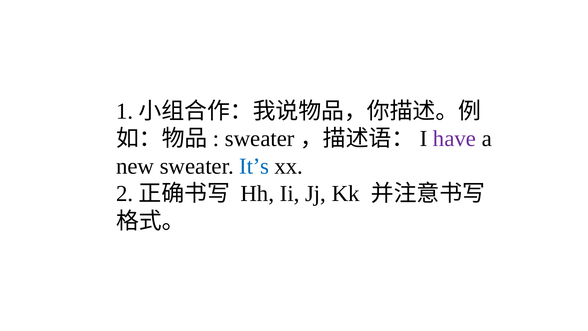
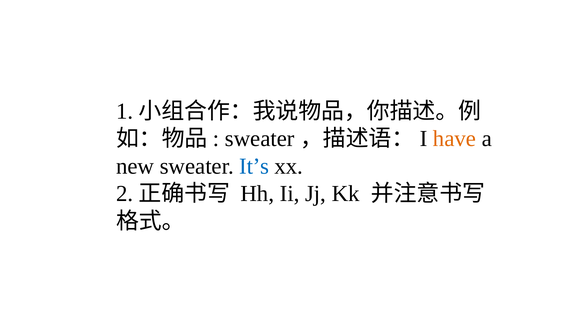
have colour: purple -> orange (455, 139)
